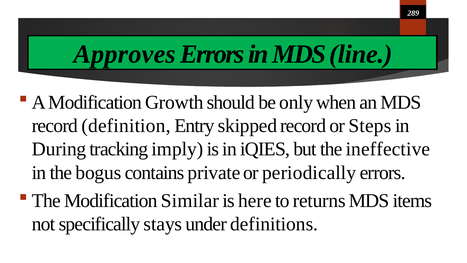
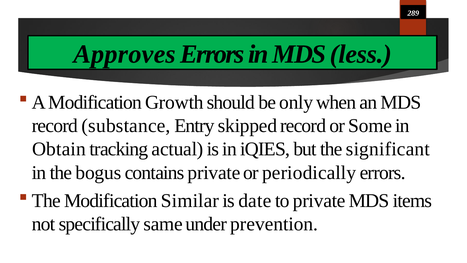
line: line -> less (361, 54)
definition: definition -> substance (126, 126)
Steps: Steps -> Some (370, 126)
During: During -> Obtain (59, 149)
imply: imply -> actual (178, 149)
ineffective: ineffective -> significant (388, 149)
here: here -> date (255, 201)
to returns: returns -> private (319, 201)
stays: stays -> same (163, 224)
definitions: definitions -> prevention (274, 224)
